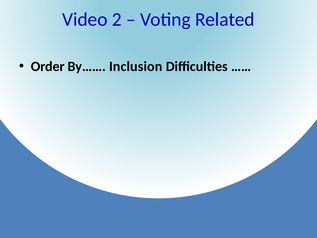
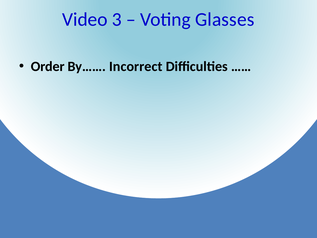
2: 2 -> 3 (117, 20)
Related: Related -> Glasses (225, 20)
Inclusion: Inclusion -> Incorrect (136, 67)
